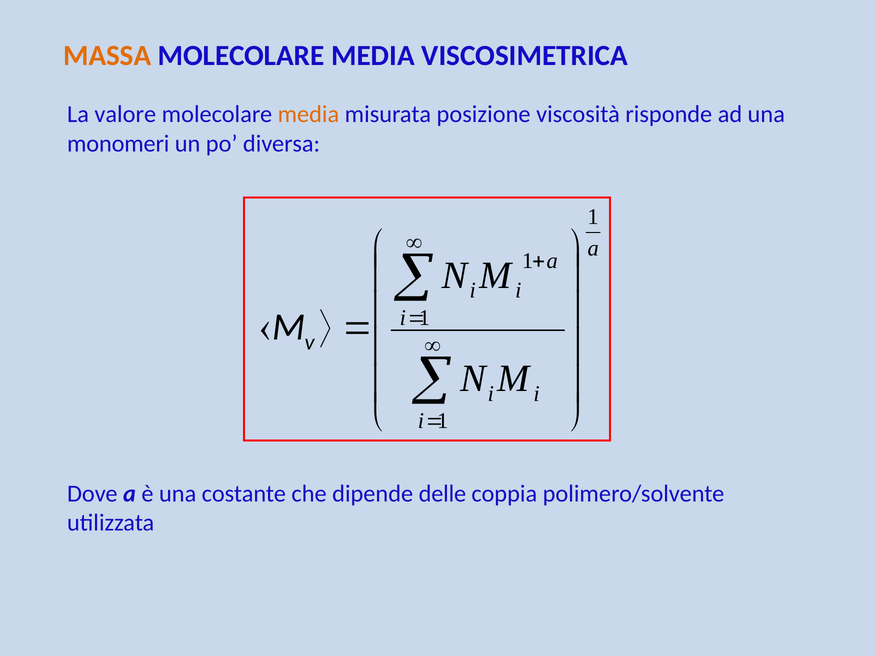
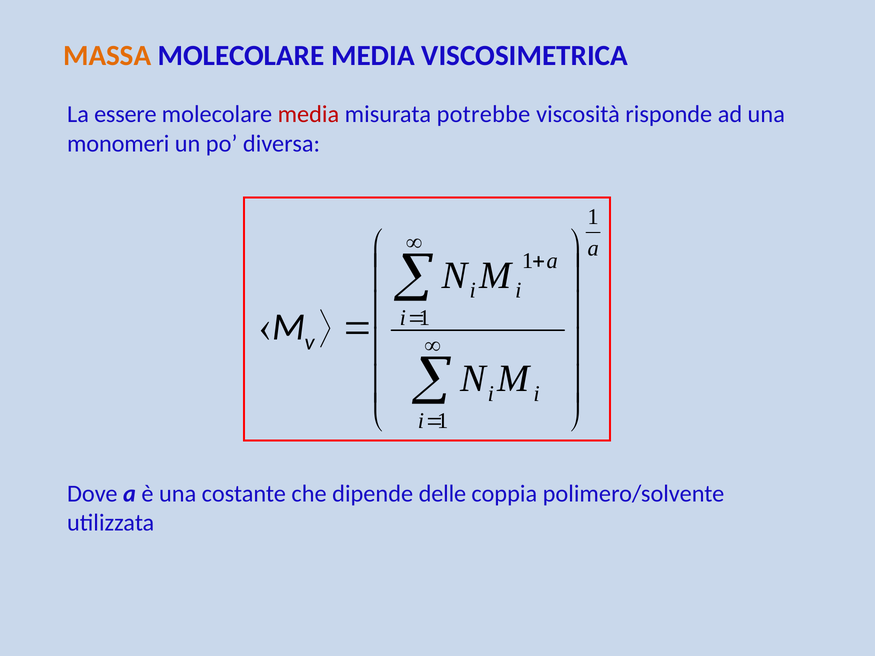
valore: valore -> essere (125, 114)
media colour: orange -> red (308, 114)
posizione: posizione -> potrebbe (483, 114)
